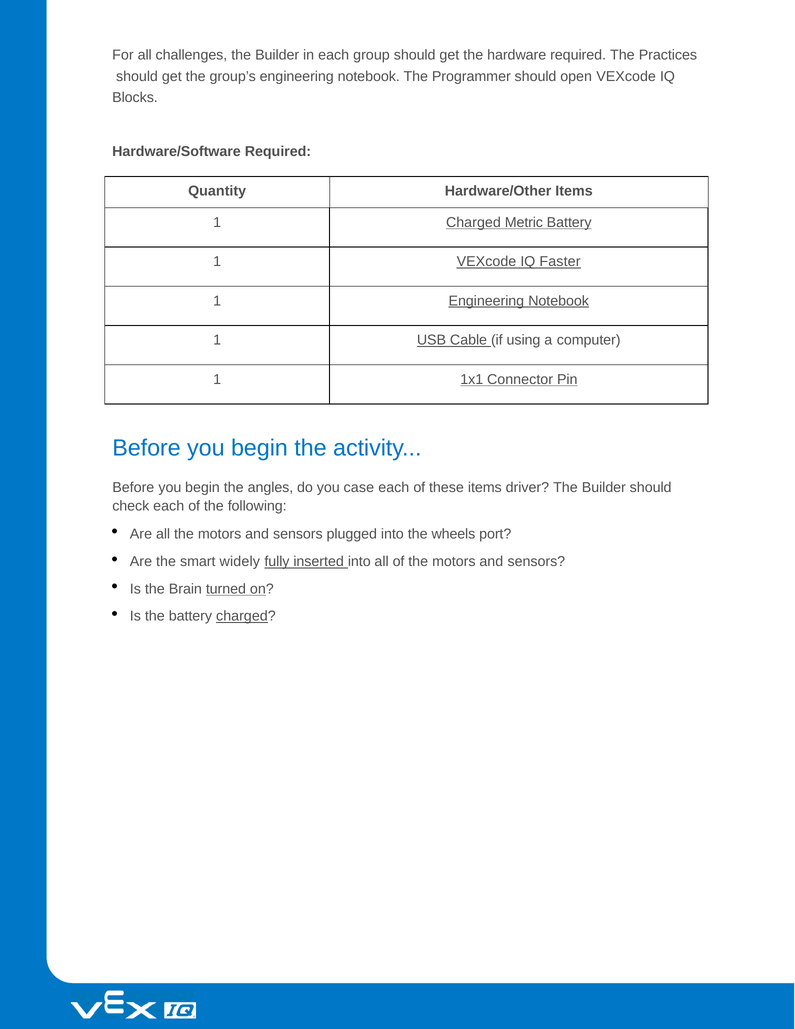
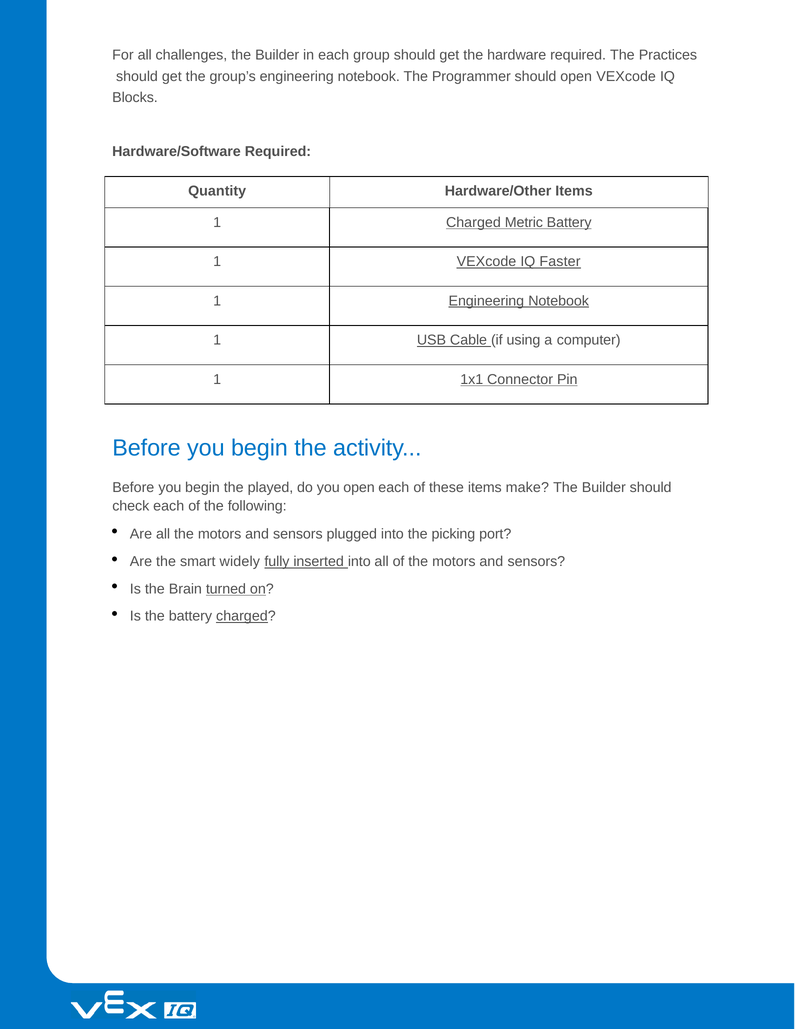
angles: angles -> played (270, 487)
you case: case -> open (359, 487)
driver: driver -> make (527, 487)
wheels: wheels -> picking (453, 534)
